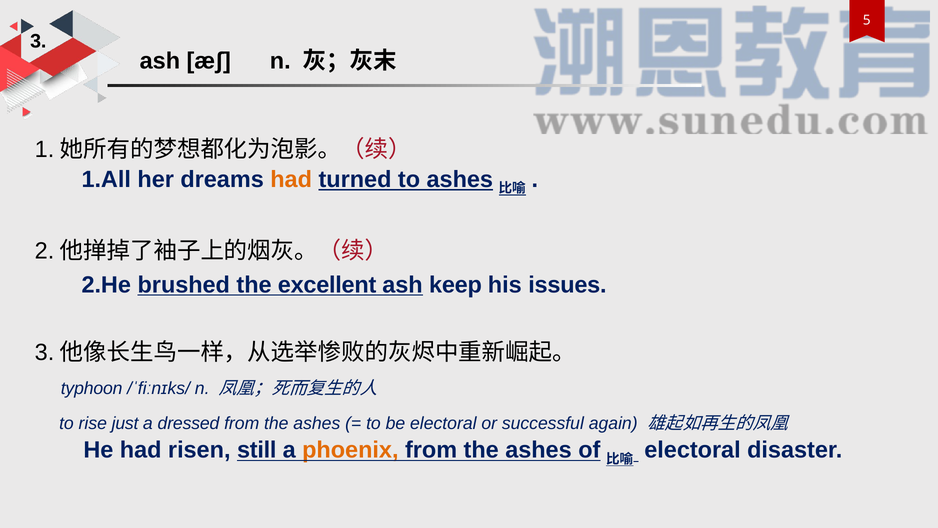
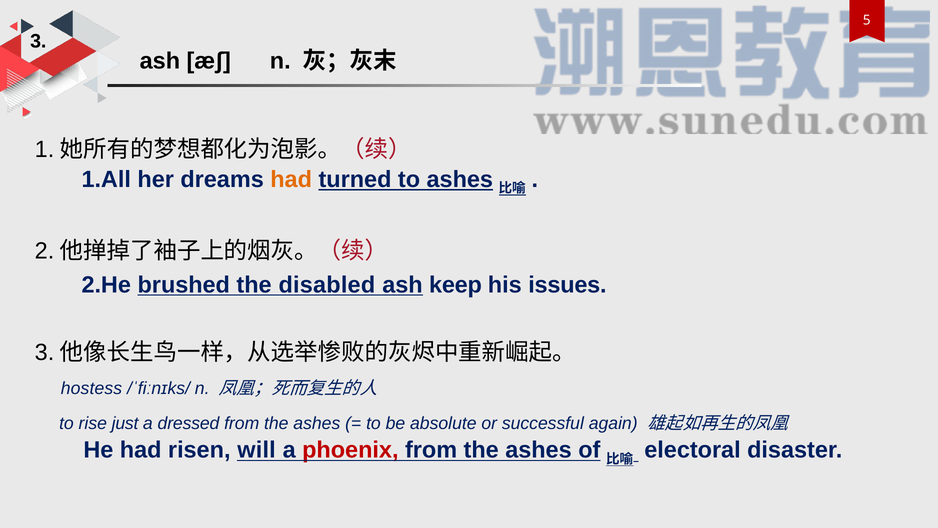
excellent: excellent -> disabled (327, 285)
typhoon: typhoon -> hostess (91, 388)
be electoral: electoral -> absolute (443, 423)
still: still -> will (257, 450)
phoenix colour: orange -> red (350, 450)
